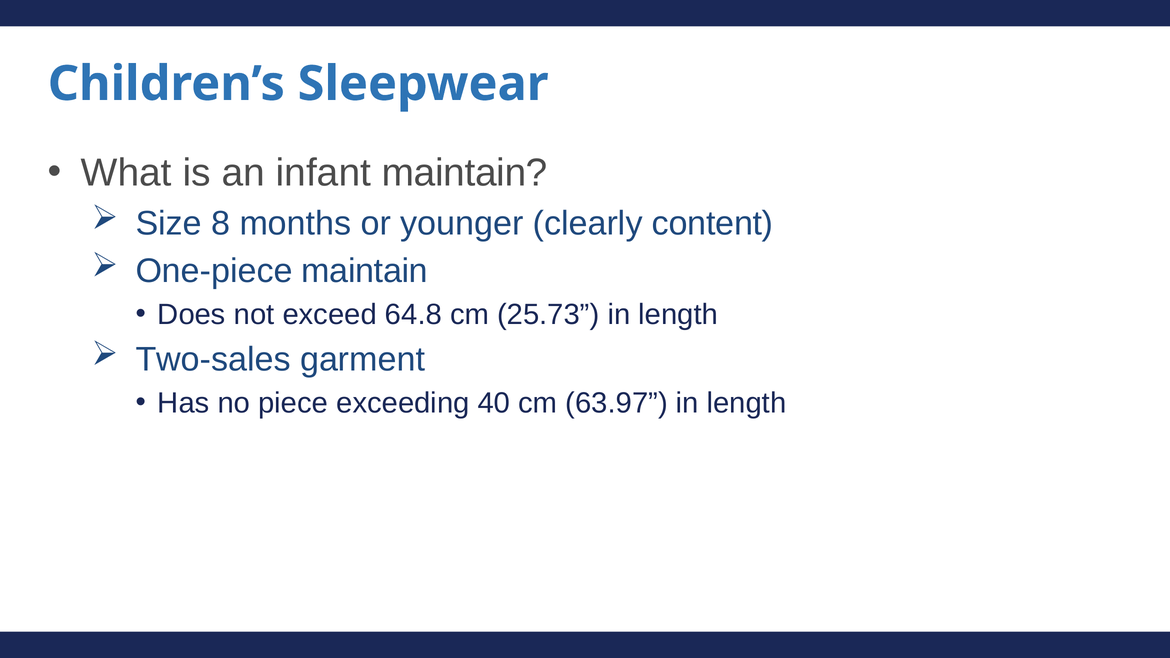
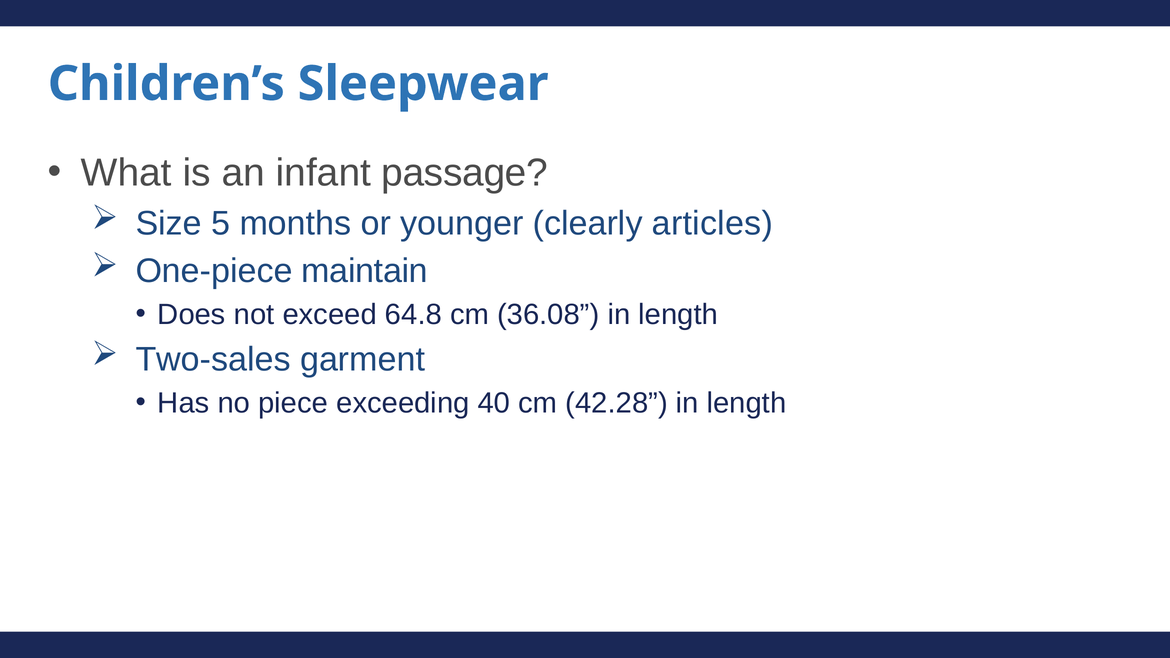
infant maintain: maintain -> passage (465, 173)
8: 8 -> 5 (221, 223)
content: content -> articles (712, 223)
25.73: 25.73 -> 36.08 (548, 315)
63.97: 63.97 -> 42.28 (617, 403)
